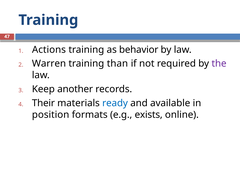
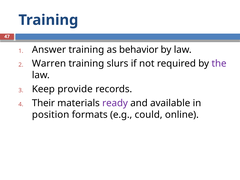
Actions: Actions -> Answer (49, 50)
than: than -> slurs (117, 64)
another: another -> provide (75, 89)
ready colour: blue -> purple (115, 103)
exists: exists -> could (149, 115)
